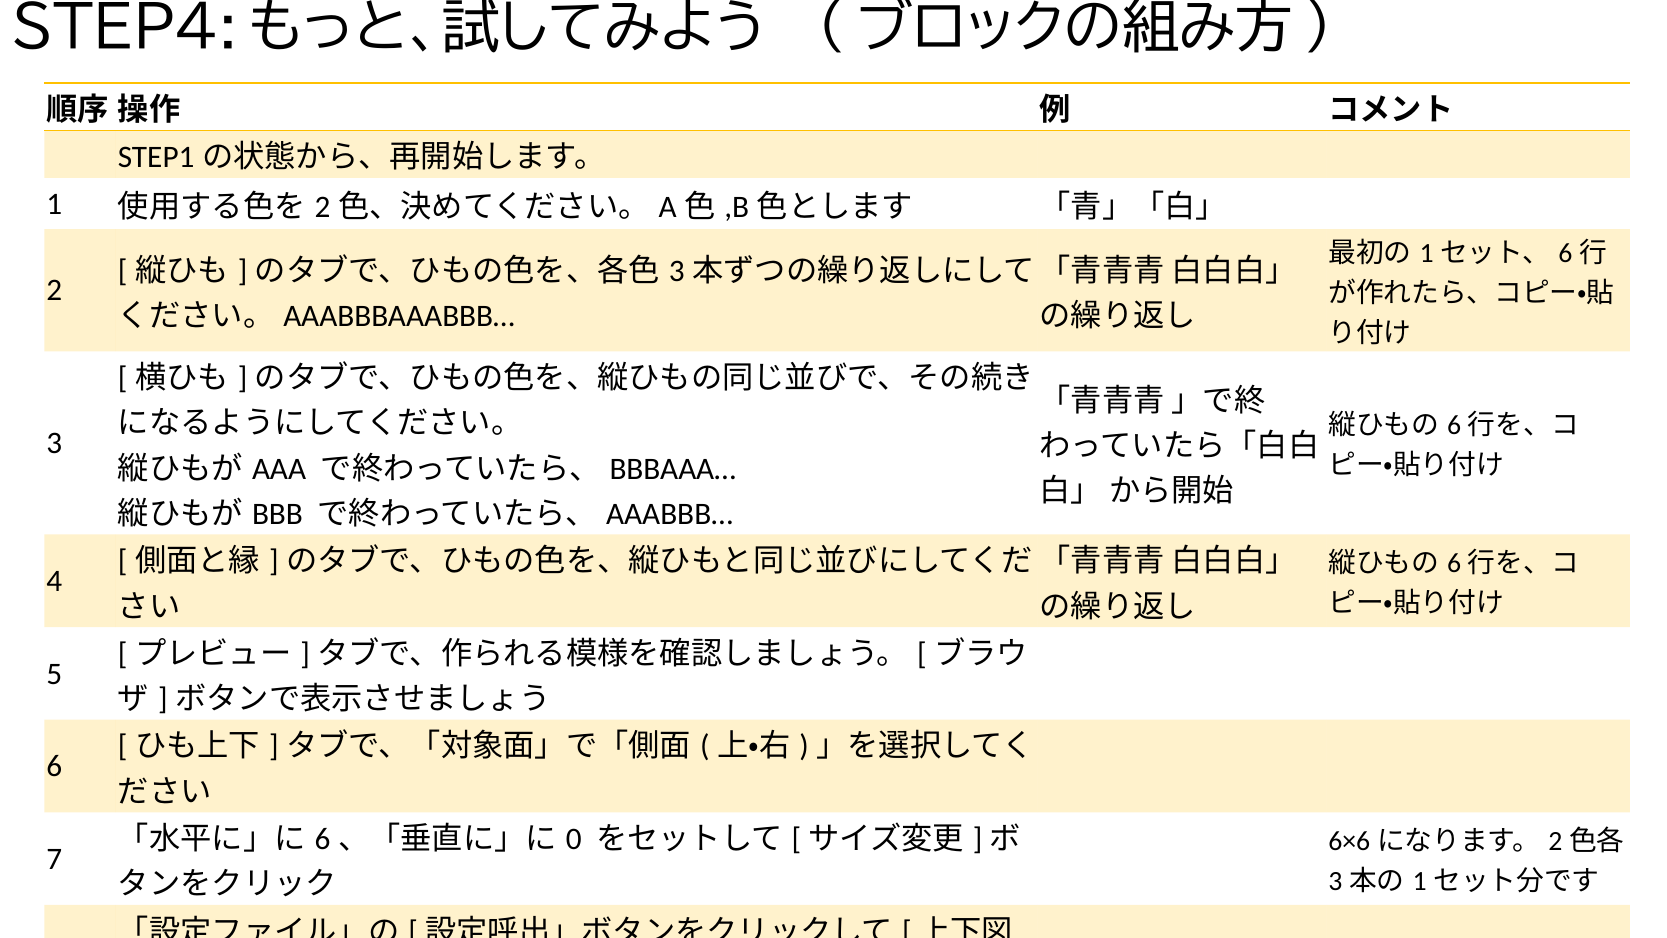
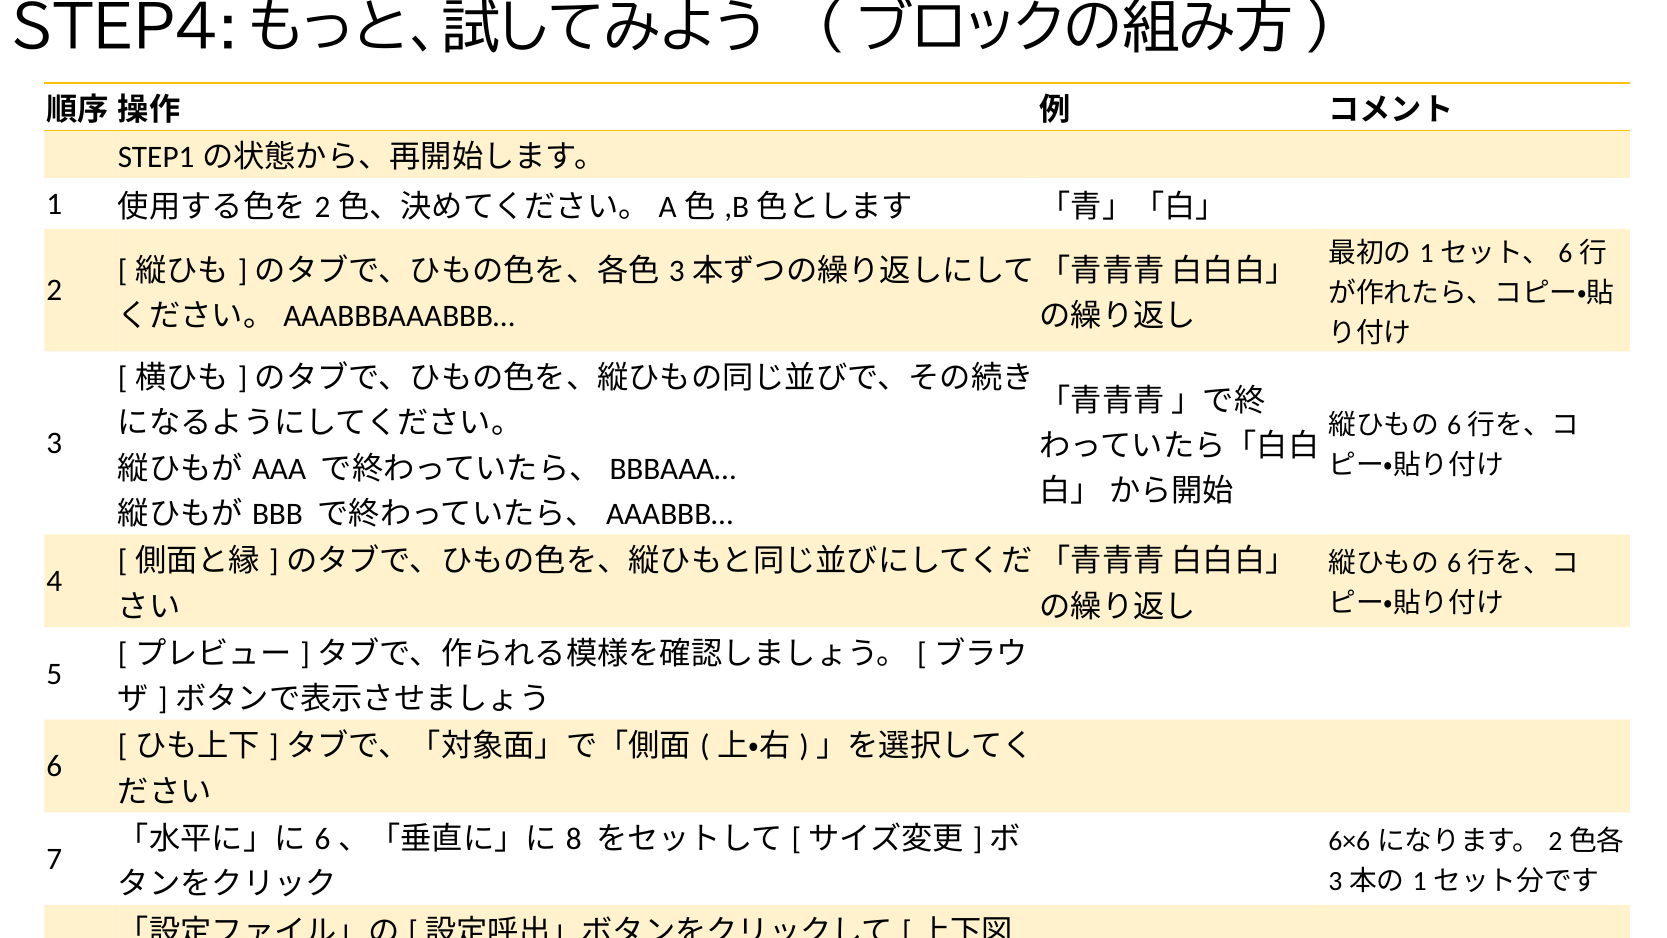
0: 0 -> 8 (574, 839)
